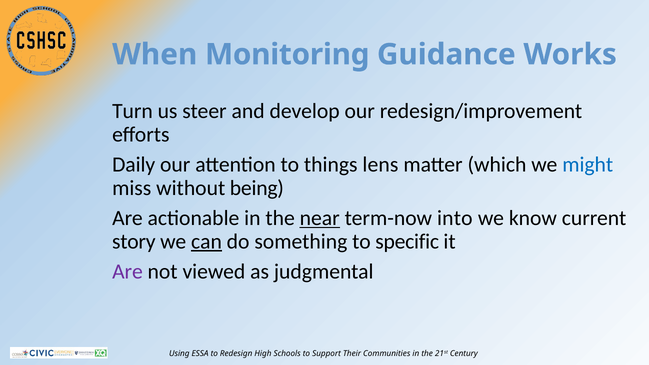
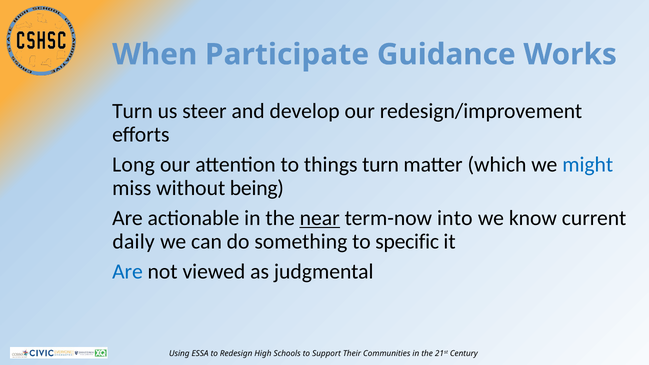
Monitoring: Monitoring -> Participate (287, 55)
Daily: Daily -> Long (134, 165)
things lens: lens -> turn (381, 165)
story: story -> daily (134, 242)
can underline: present -> none (206, 242)
Are colour: purple -> blue (127, 272)
